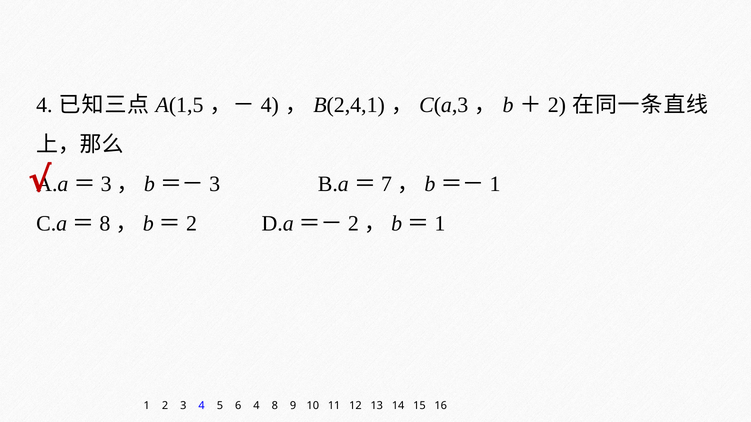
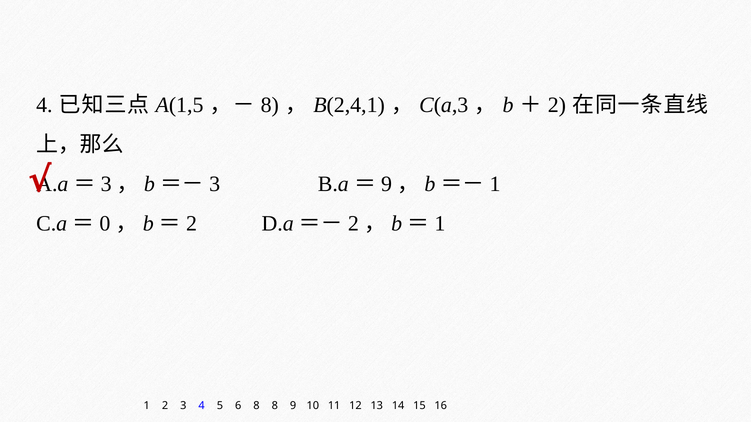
4: 4 -> 8 (270, 105)
7: 7 -> 9 (387, 184)
8: 8 -> 0 (105, 224)
6 4: 4 -> 8 (257, 406)
